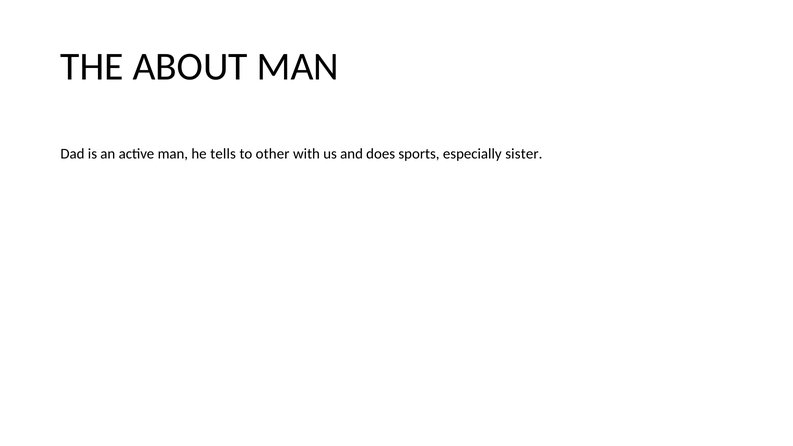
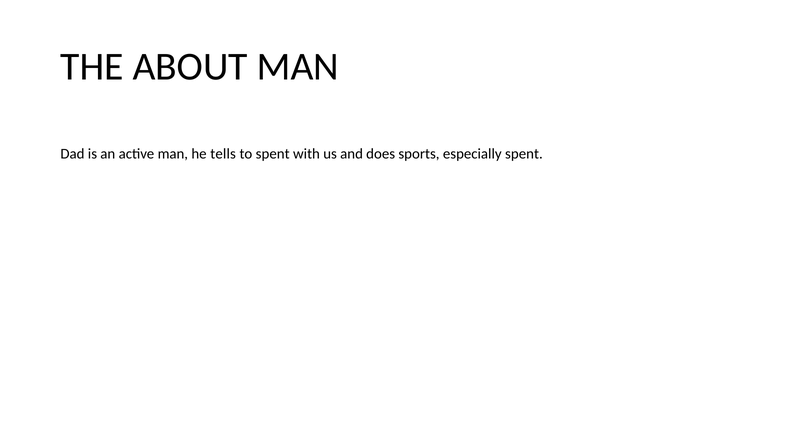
to other: other -> spent (273, 154)
especially sister: sister -> spent (524, 154)
